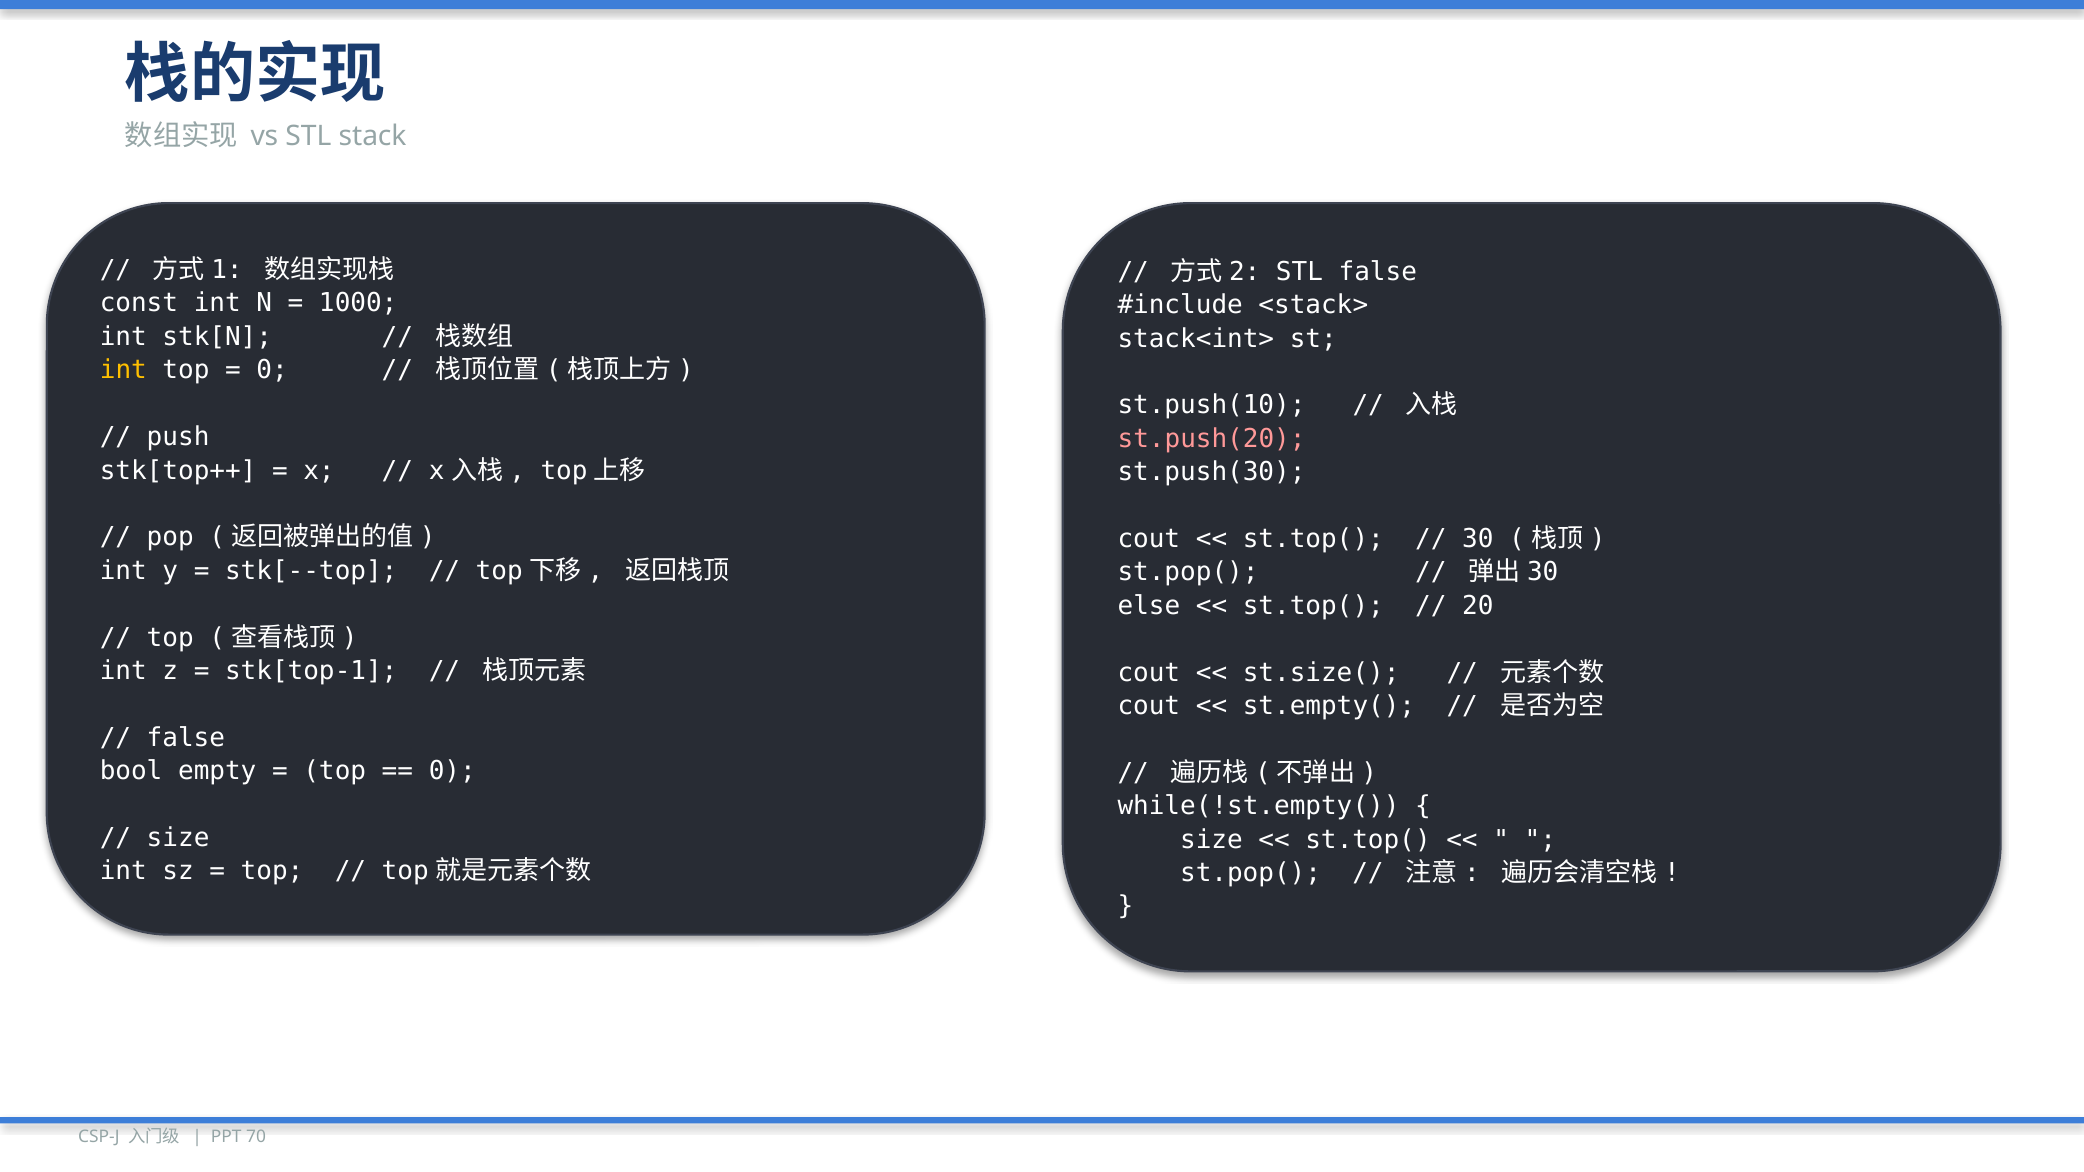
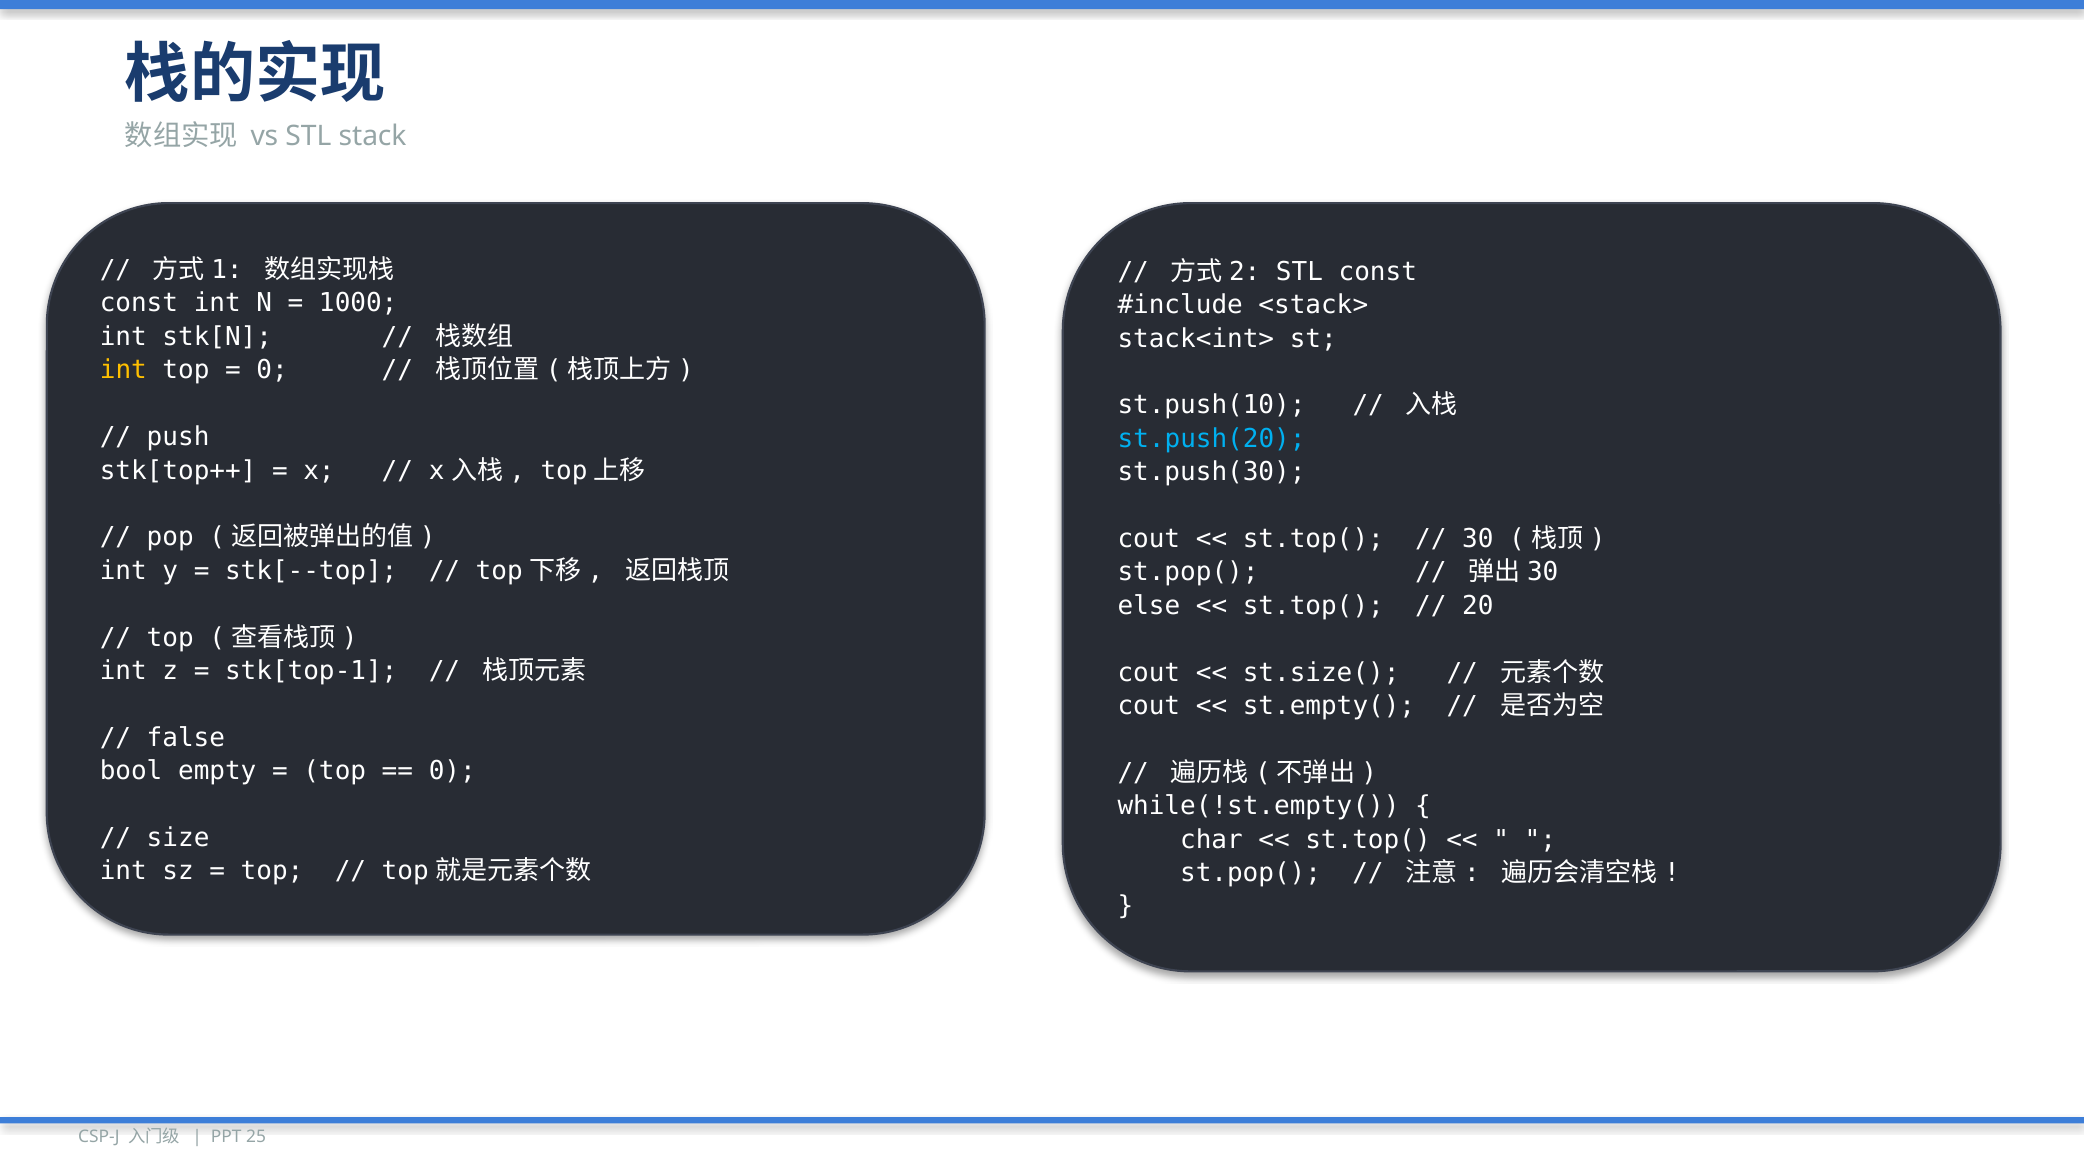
STL false: false -> const (1378, 272)
st.push(20 colour: pink -> light blue (1212, 439)
size: size -> char (1211, 840)
70: 70 -> 25 (256, 1137)
